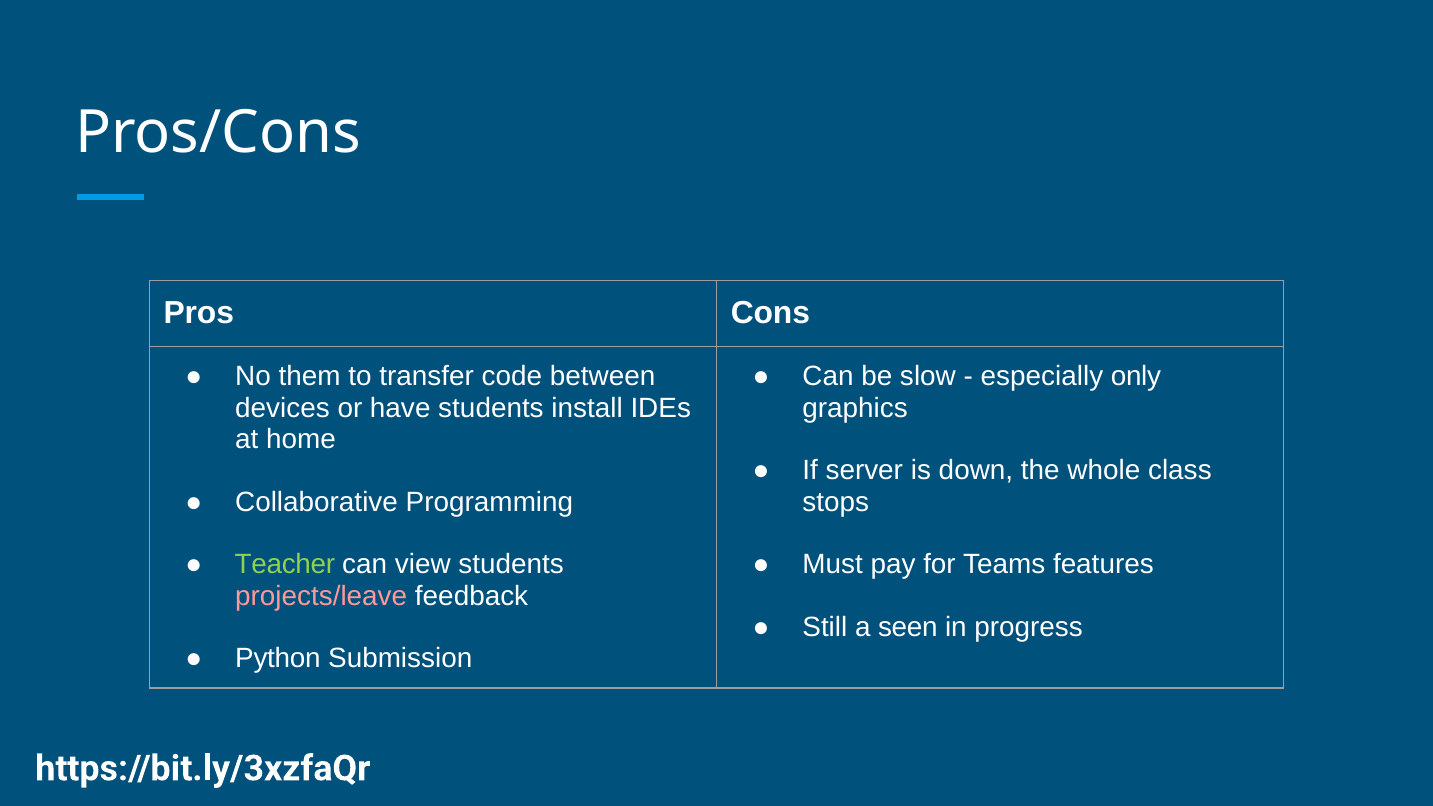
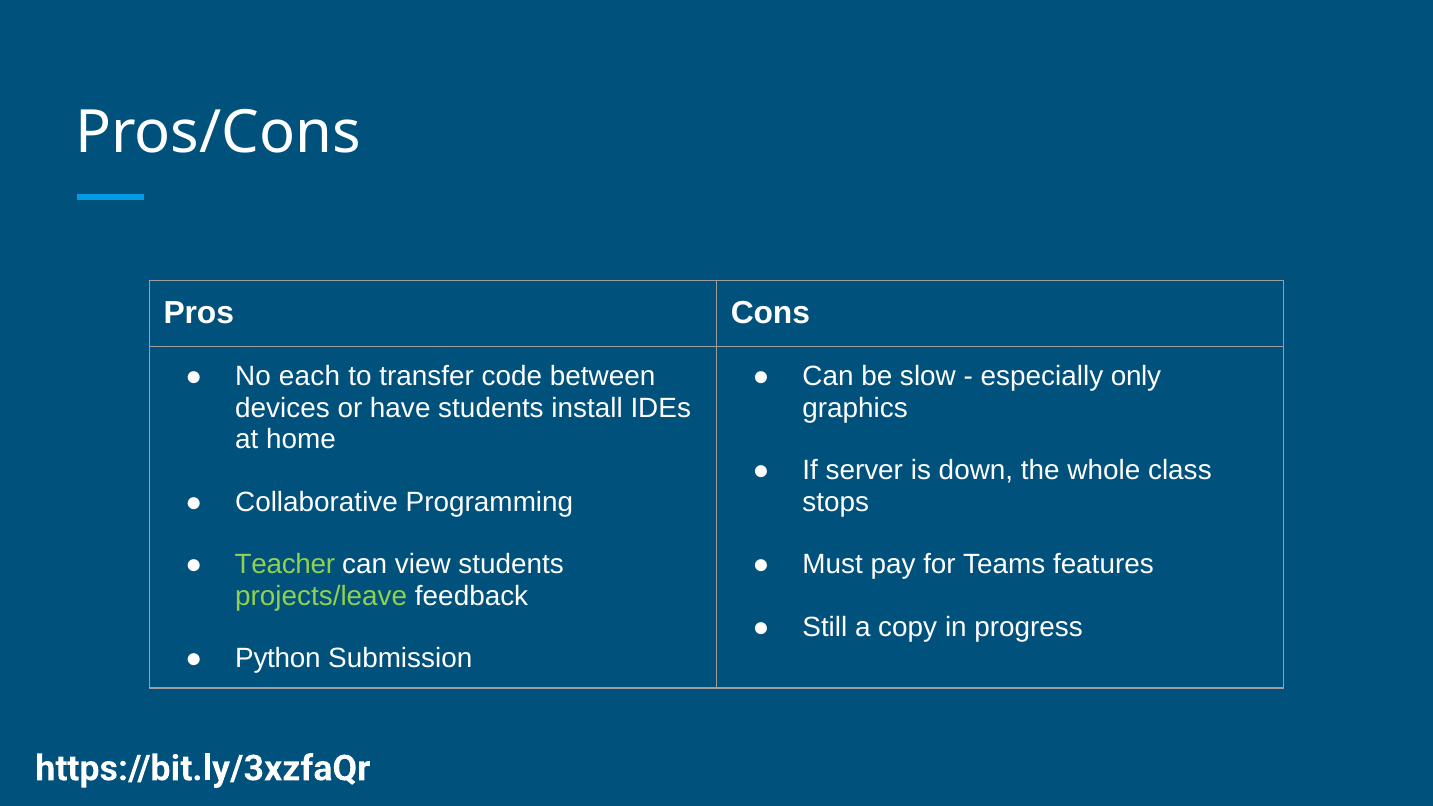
them: them -> each (309, 377)
projects/leave colour: pink -> light green (321, 596)
seen: seen -> copy (908, 627)
